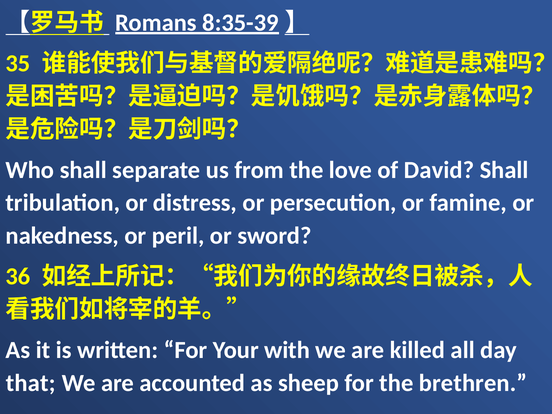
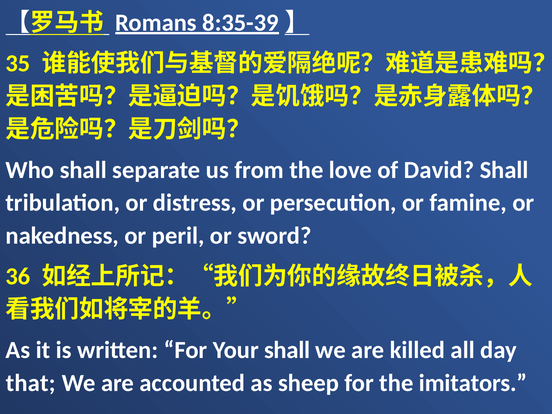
Your with: with -> shall (287, 350)
brethren: brethren -> imitators (473, 383)
